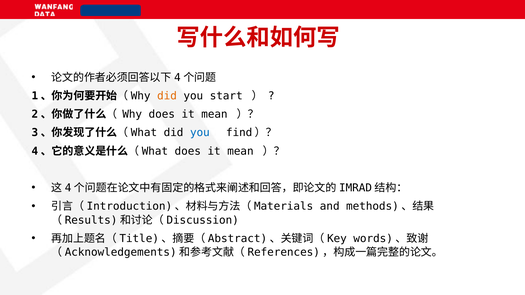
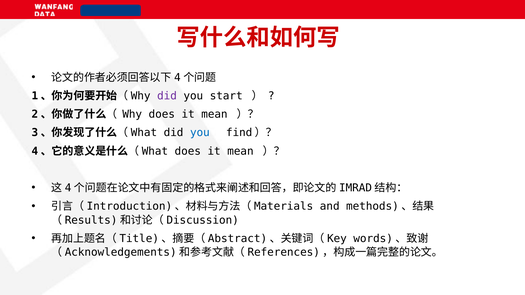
did colour: orange -> purple (167, 96)
